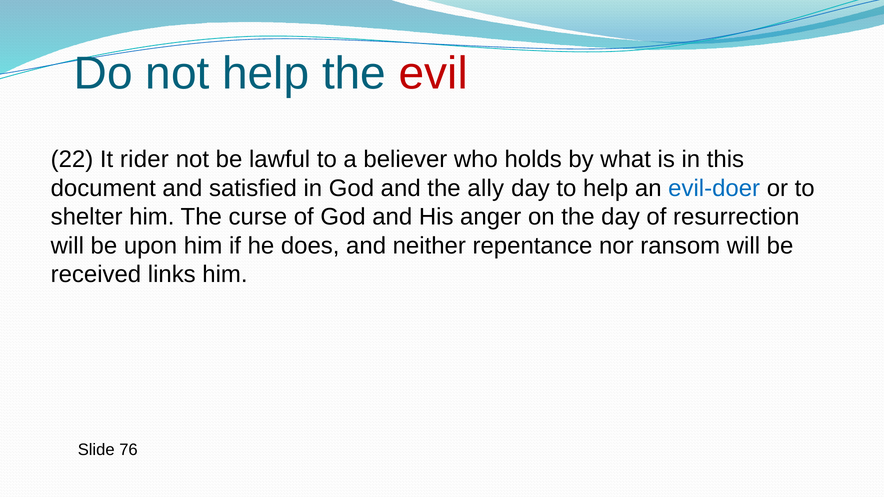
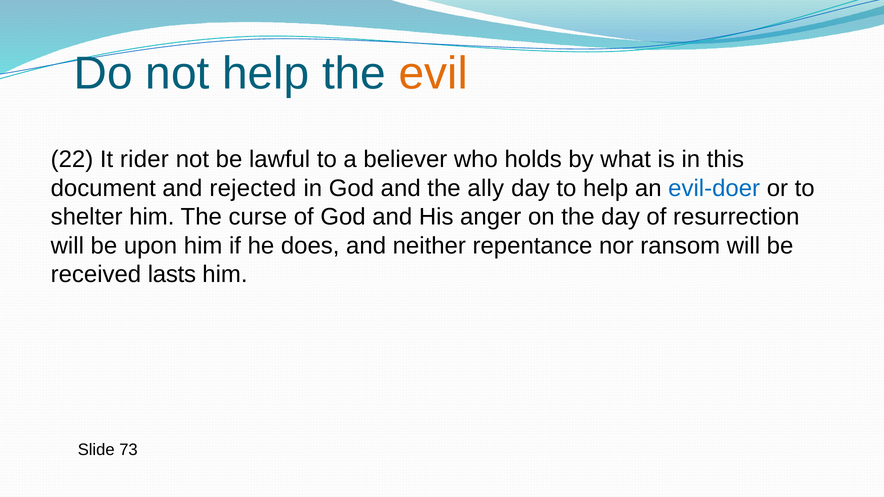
evil colour: red -> orange (433, 73)
satisfied: satisfied -> rejected (253, 188)
links: links -> lasts (172, 274)
76: 76 -> 73 (128, 450)
